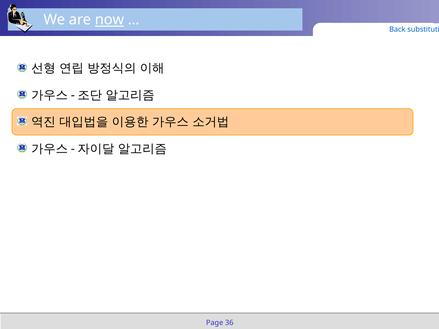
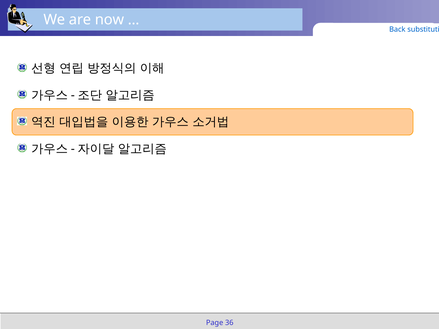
now underline: present -> none (109, 20)
